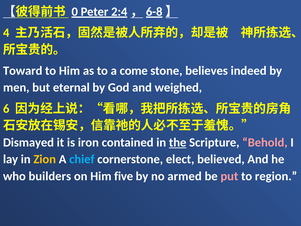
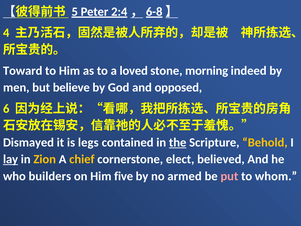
0: 0 -> 5 (75, 12)
come: come -> loved (134, 71)
believes: believes -> morning (207, 71)
eternal: eternal -> believe (71, 87)
weighed: weighed -> opposed (178, 87)
iron: iron -> legs (88, 142)
Behold colour: pink -> yellow (265, 142)
lay underline: none -> present (11, 159)
chief colour: light blue -> yellow (82, 159)
region: region -> whom (276, 176)
